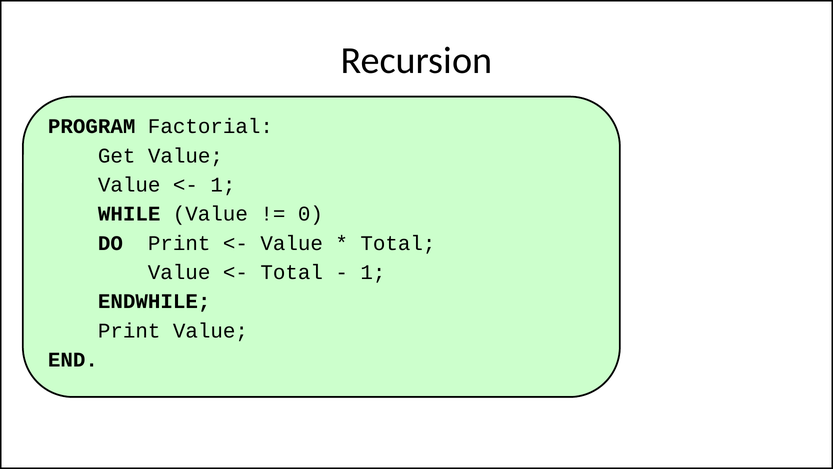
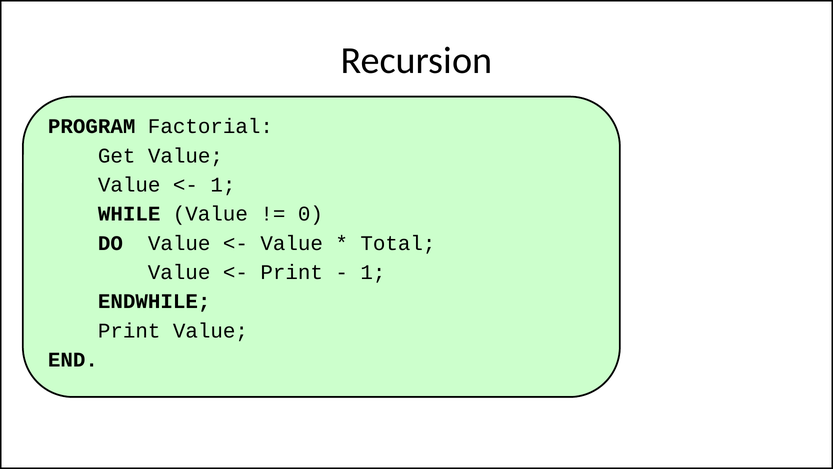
DO Print: Print -> Value (179, 243)
Total: Total -> Print (292, 272)
